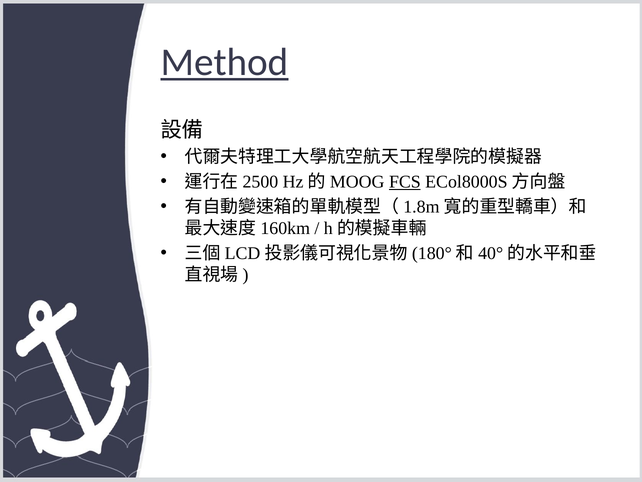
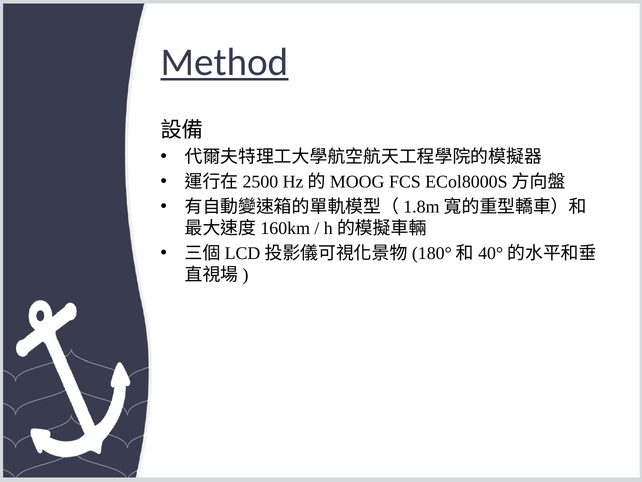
FCS underline: present -> none (405, 182)
